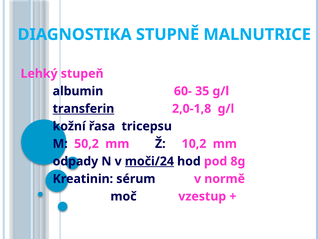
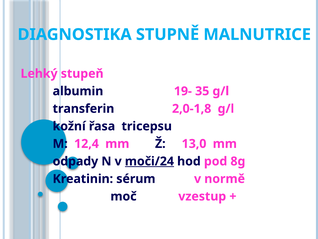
60-: 60- -> 19- (183, 91)
transferin underline: present -> none (83, 108)
50,2: 50,2 -> 12,4 (86, 143)
10,2: 10,2 -> 13,0 (194, 143)
